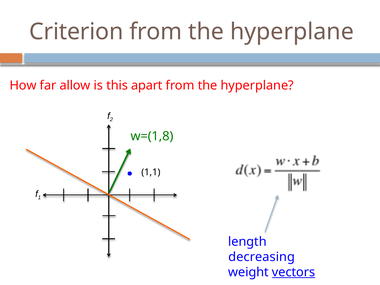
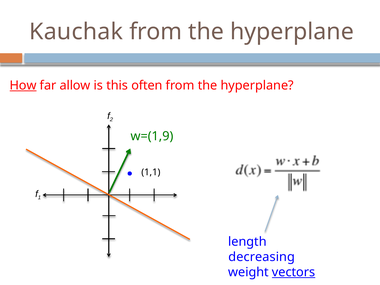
Criterion: Criterion -> Kauchak (76, 32)
How underline: none -> present (23, 85)
apart: apart -> often (147, 85)
w=(1,8: w=(1,8 -> w=(1,9 (152, 136)
